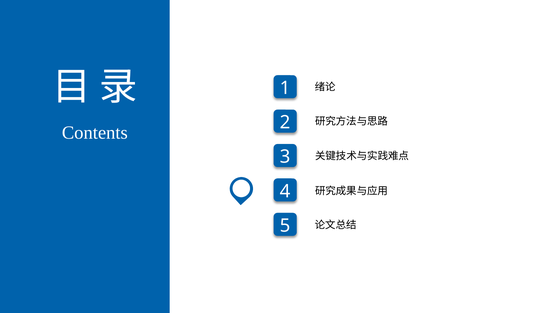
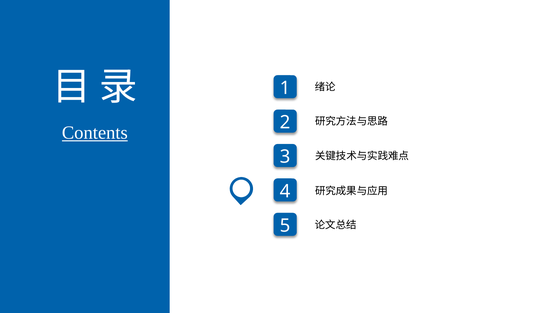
Contents underline: none -> present (95, 133)
